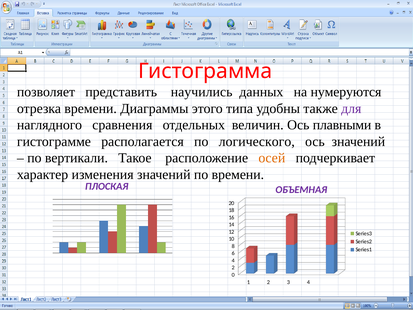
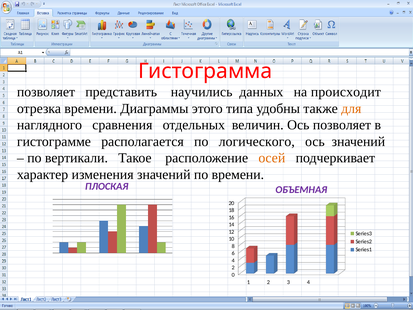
нумеруются: нумеруются -> происходит (346, 92)
для colour: purple -> orange (351, 108)
Ось плавными: плавными -> позволяет (342, 125)
